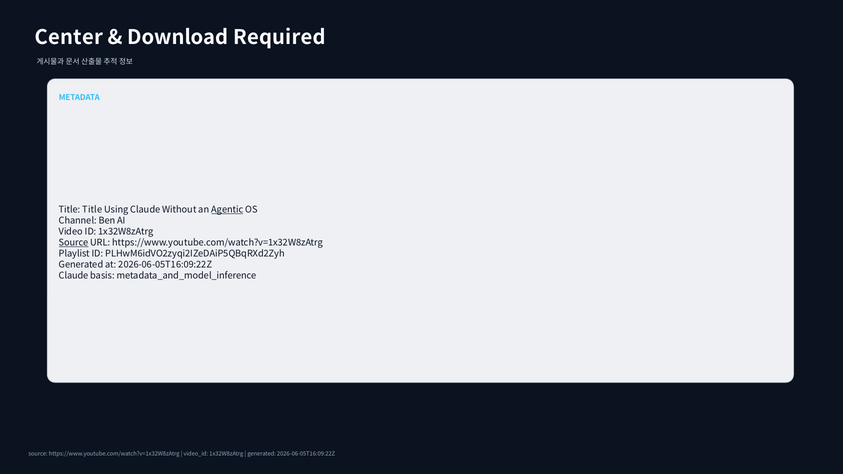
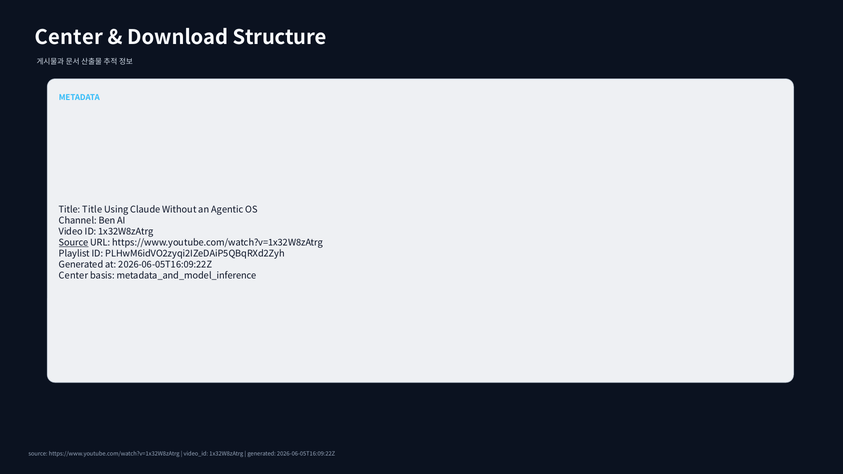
Required: Required -> Structure (280, 38)
Agentic underline: present -> none (227, 210)
Claude: Claude -> Center (74, 276)
